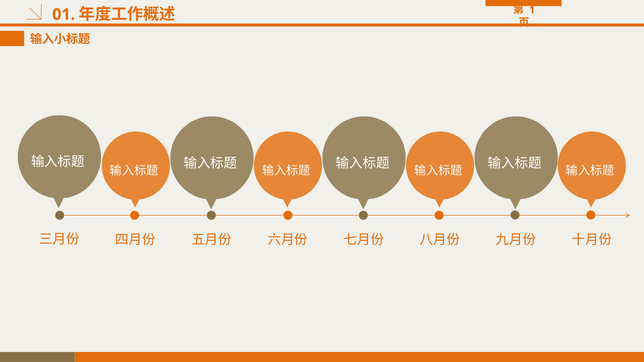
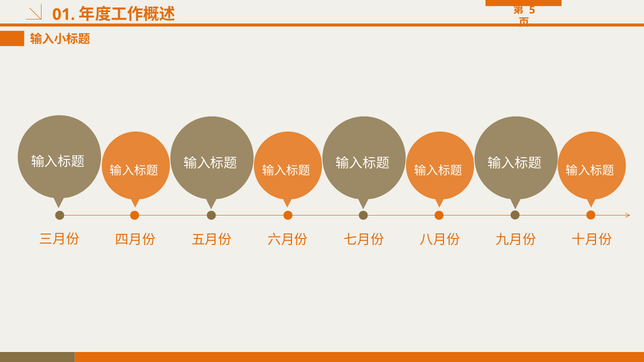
1: 1 -> 5 (532, 10)
